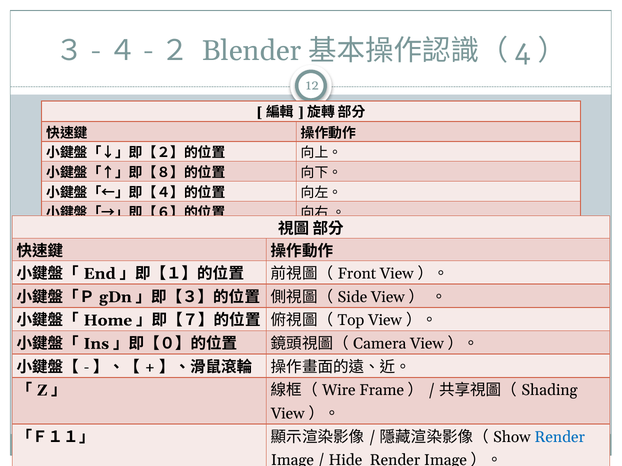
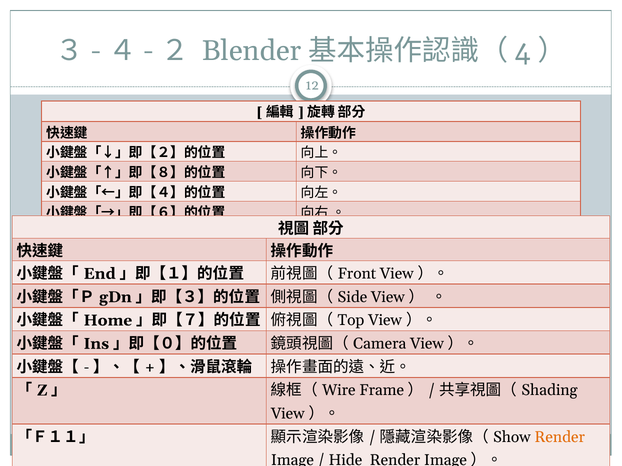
Render colour: blue -> orange (560, 437)
